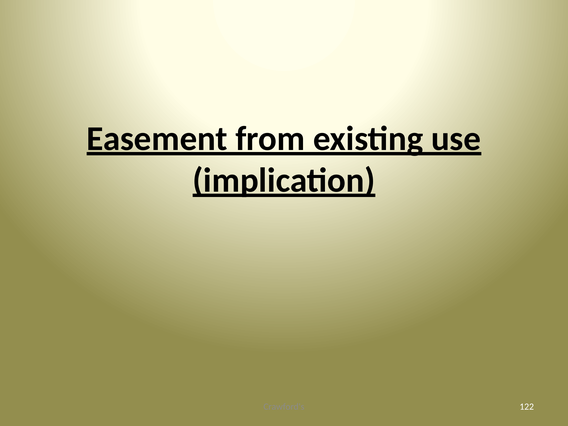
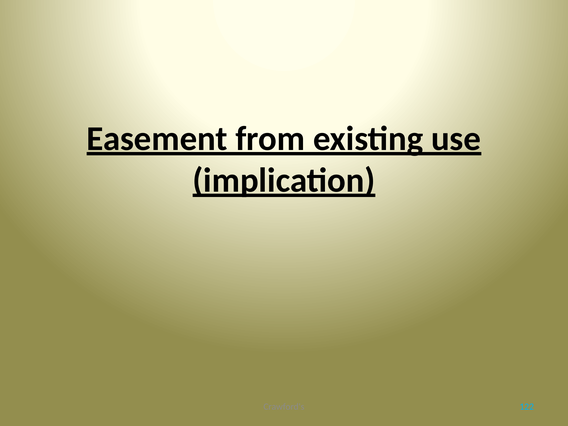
122 colour: white -> light blue (527, 407)
